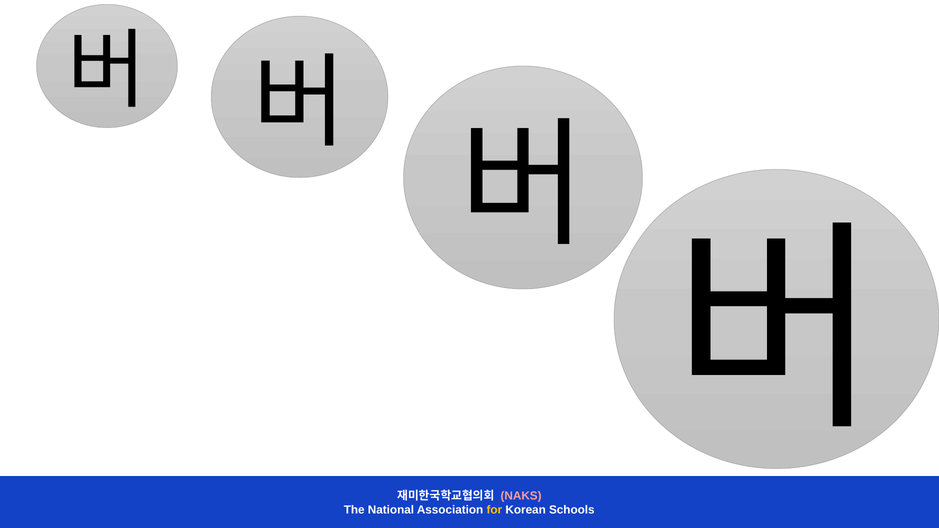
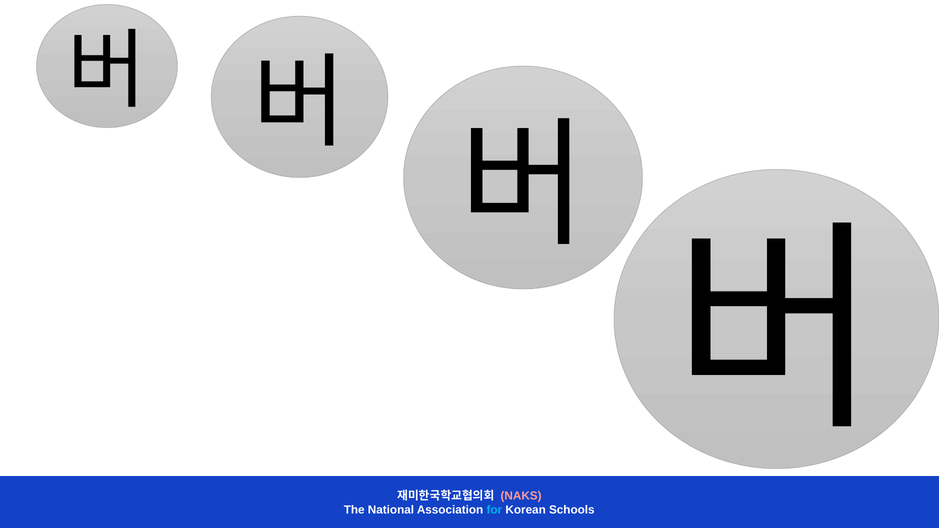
for colour: yellow -> light blue (494, 510)
